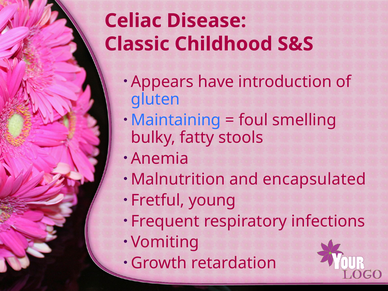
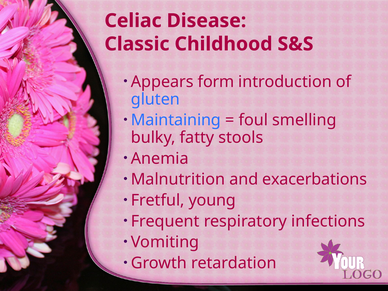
have: have -> form (216, 82)
encapsulated: encapsulated -> exacerbations (315, 179)
